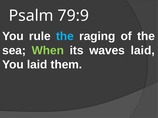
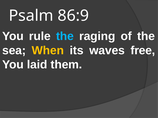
79:9: 79:9 -> 86:9 (73, 16)
When colour: light green -> yellow (48, 51)
waves laid: laid -> free (143, 51)
